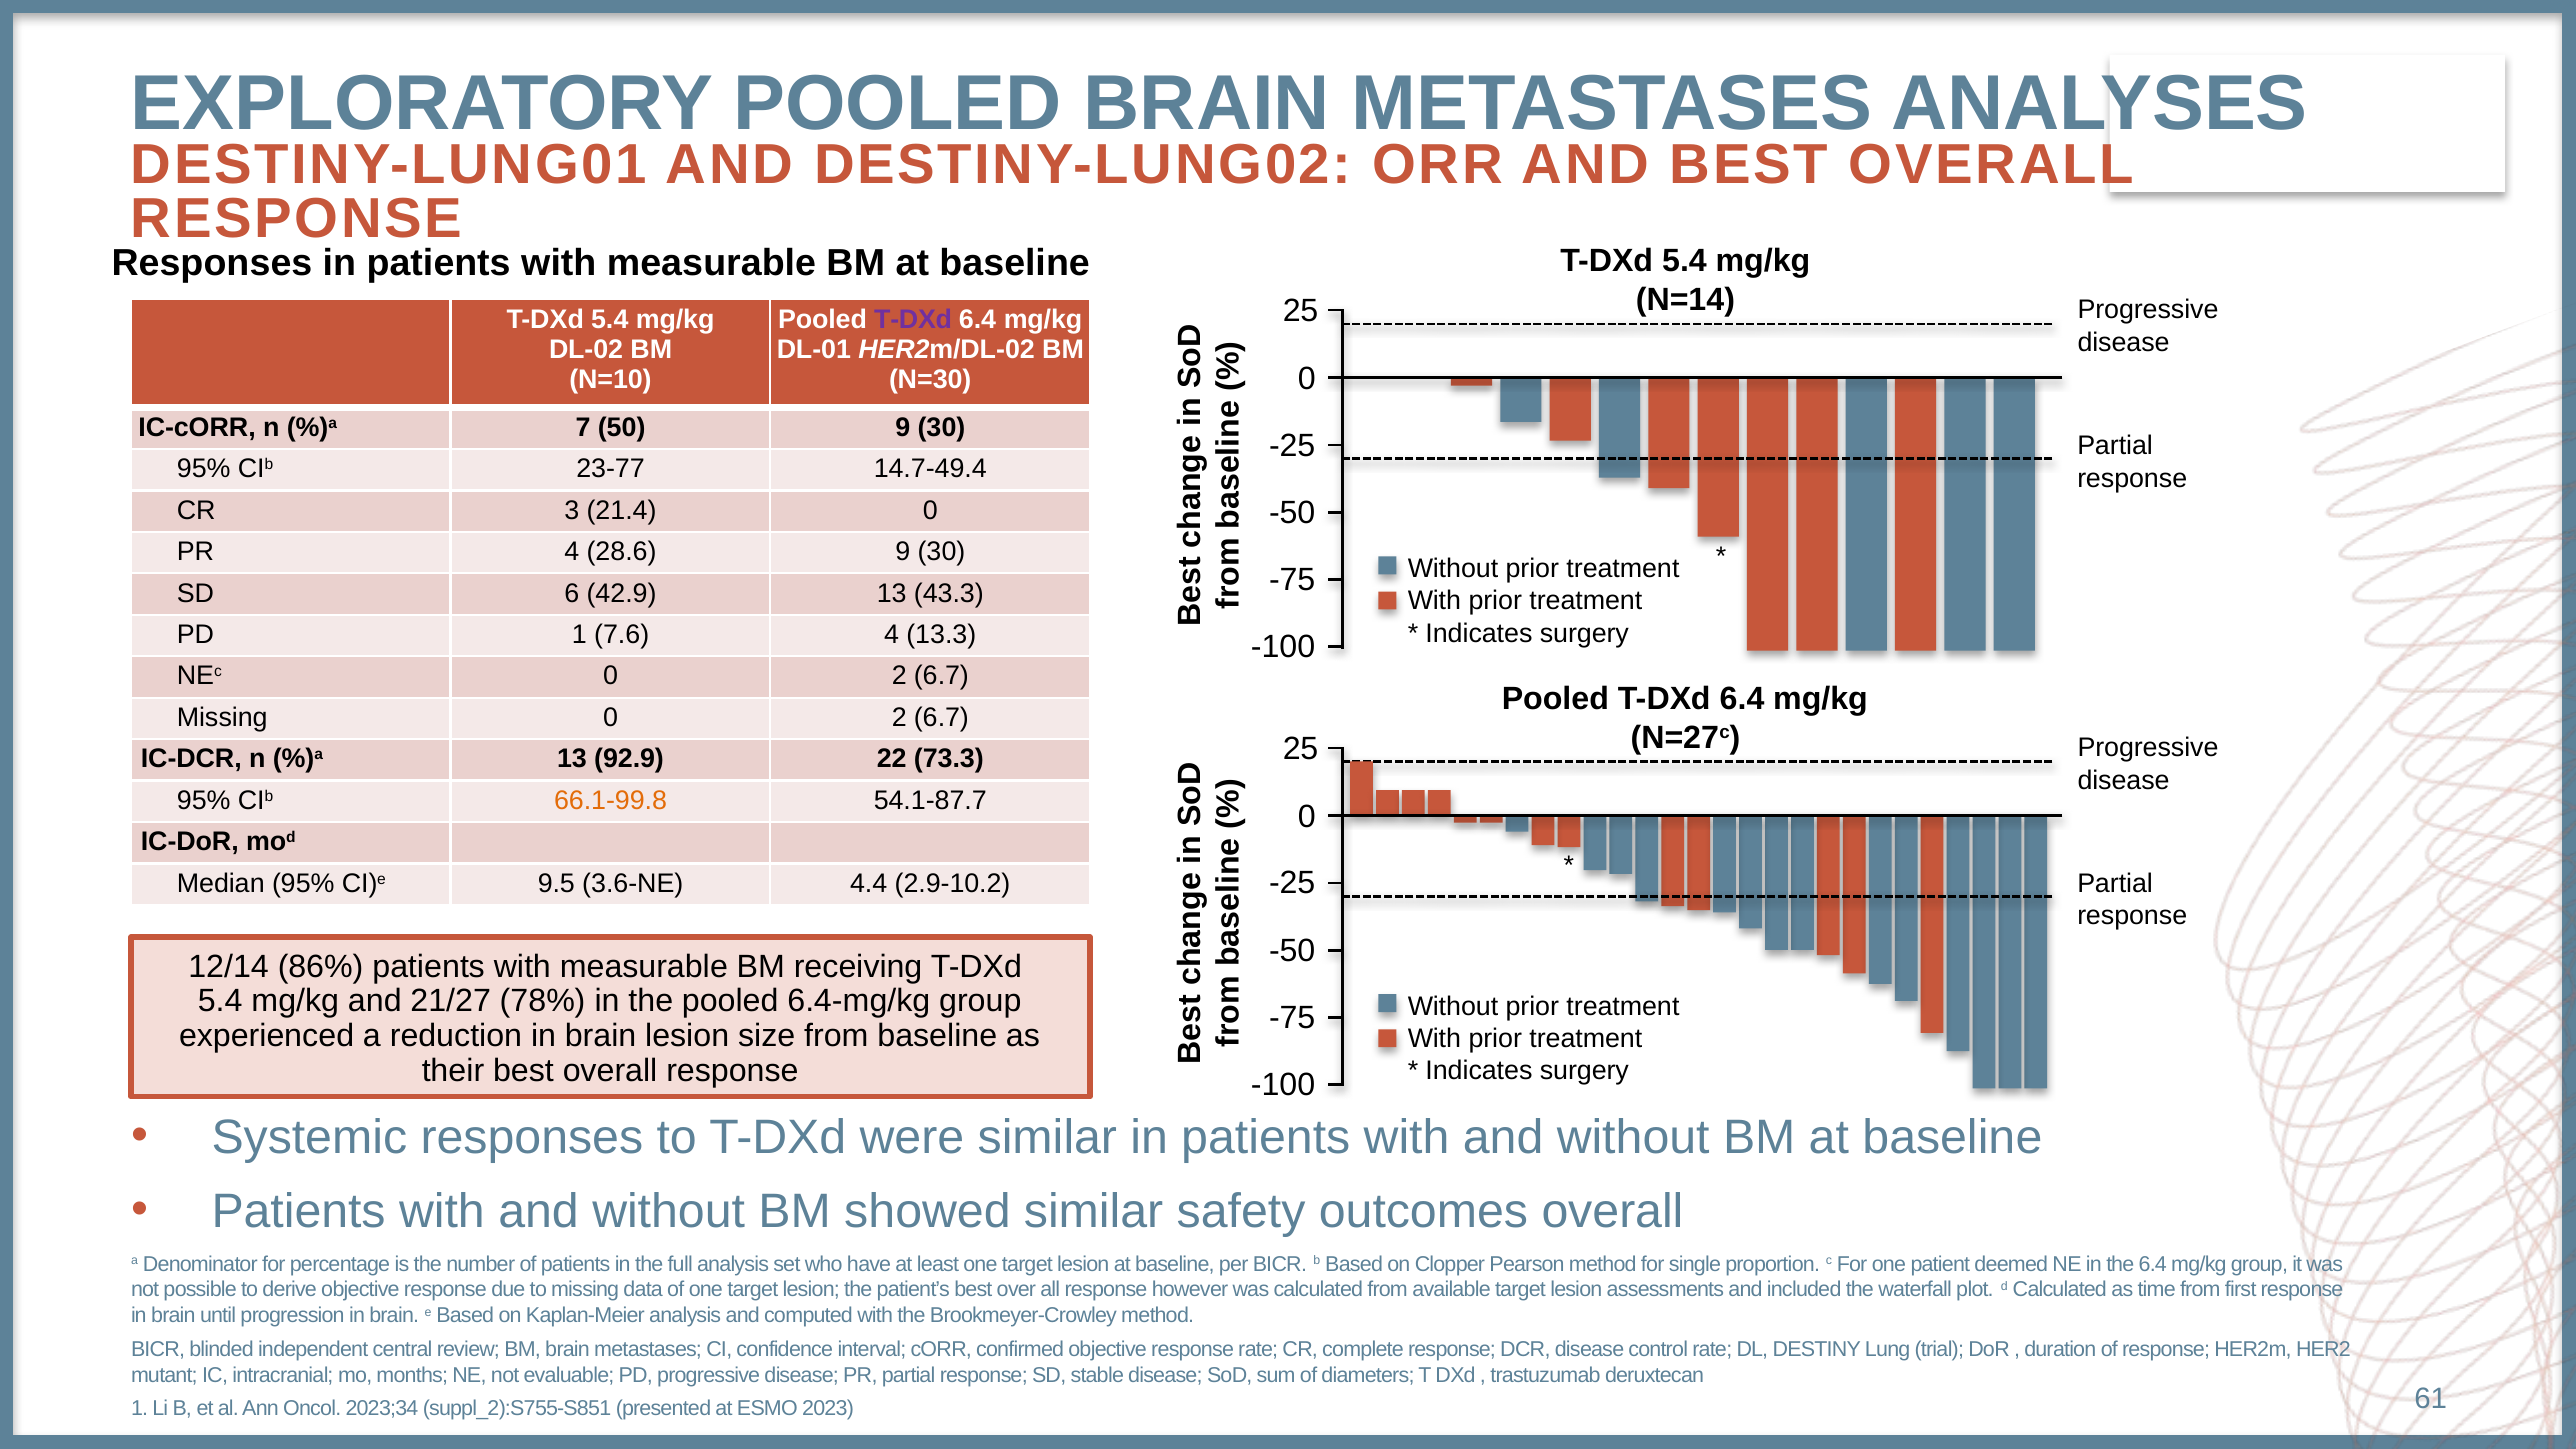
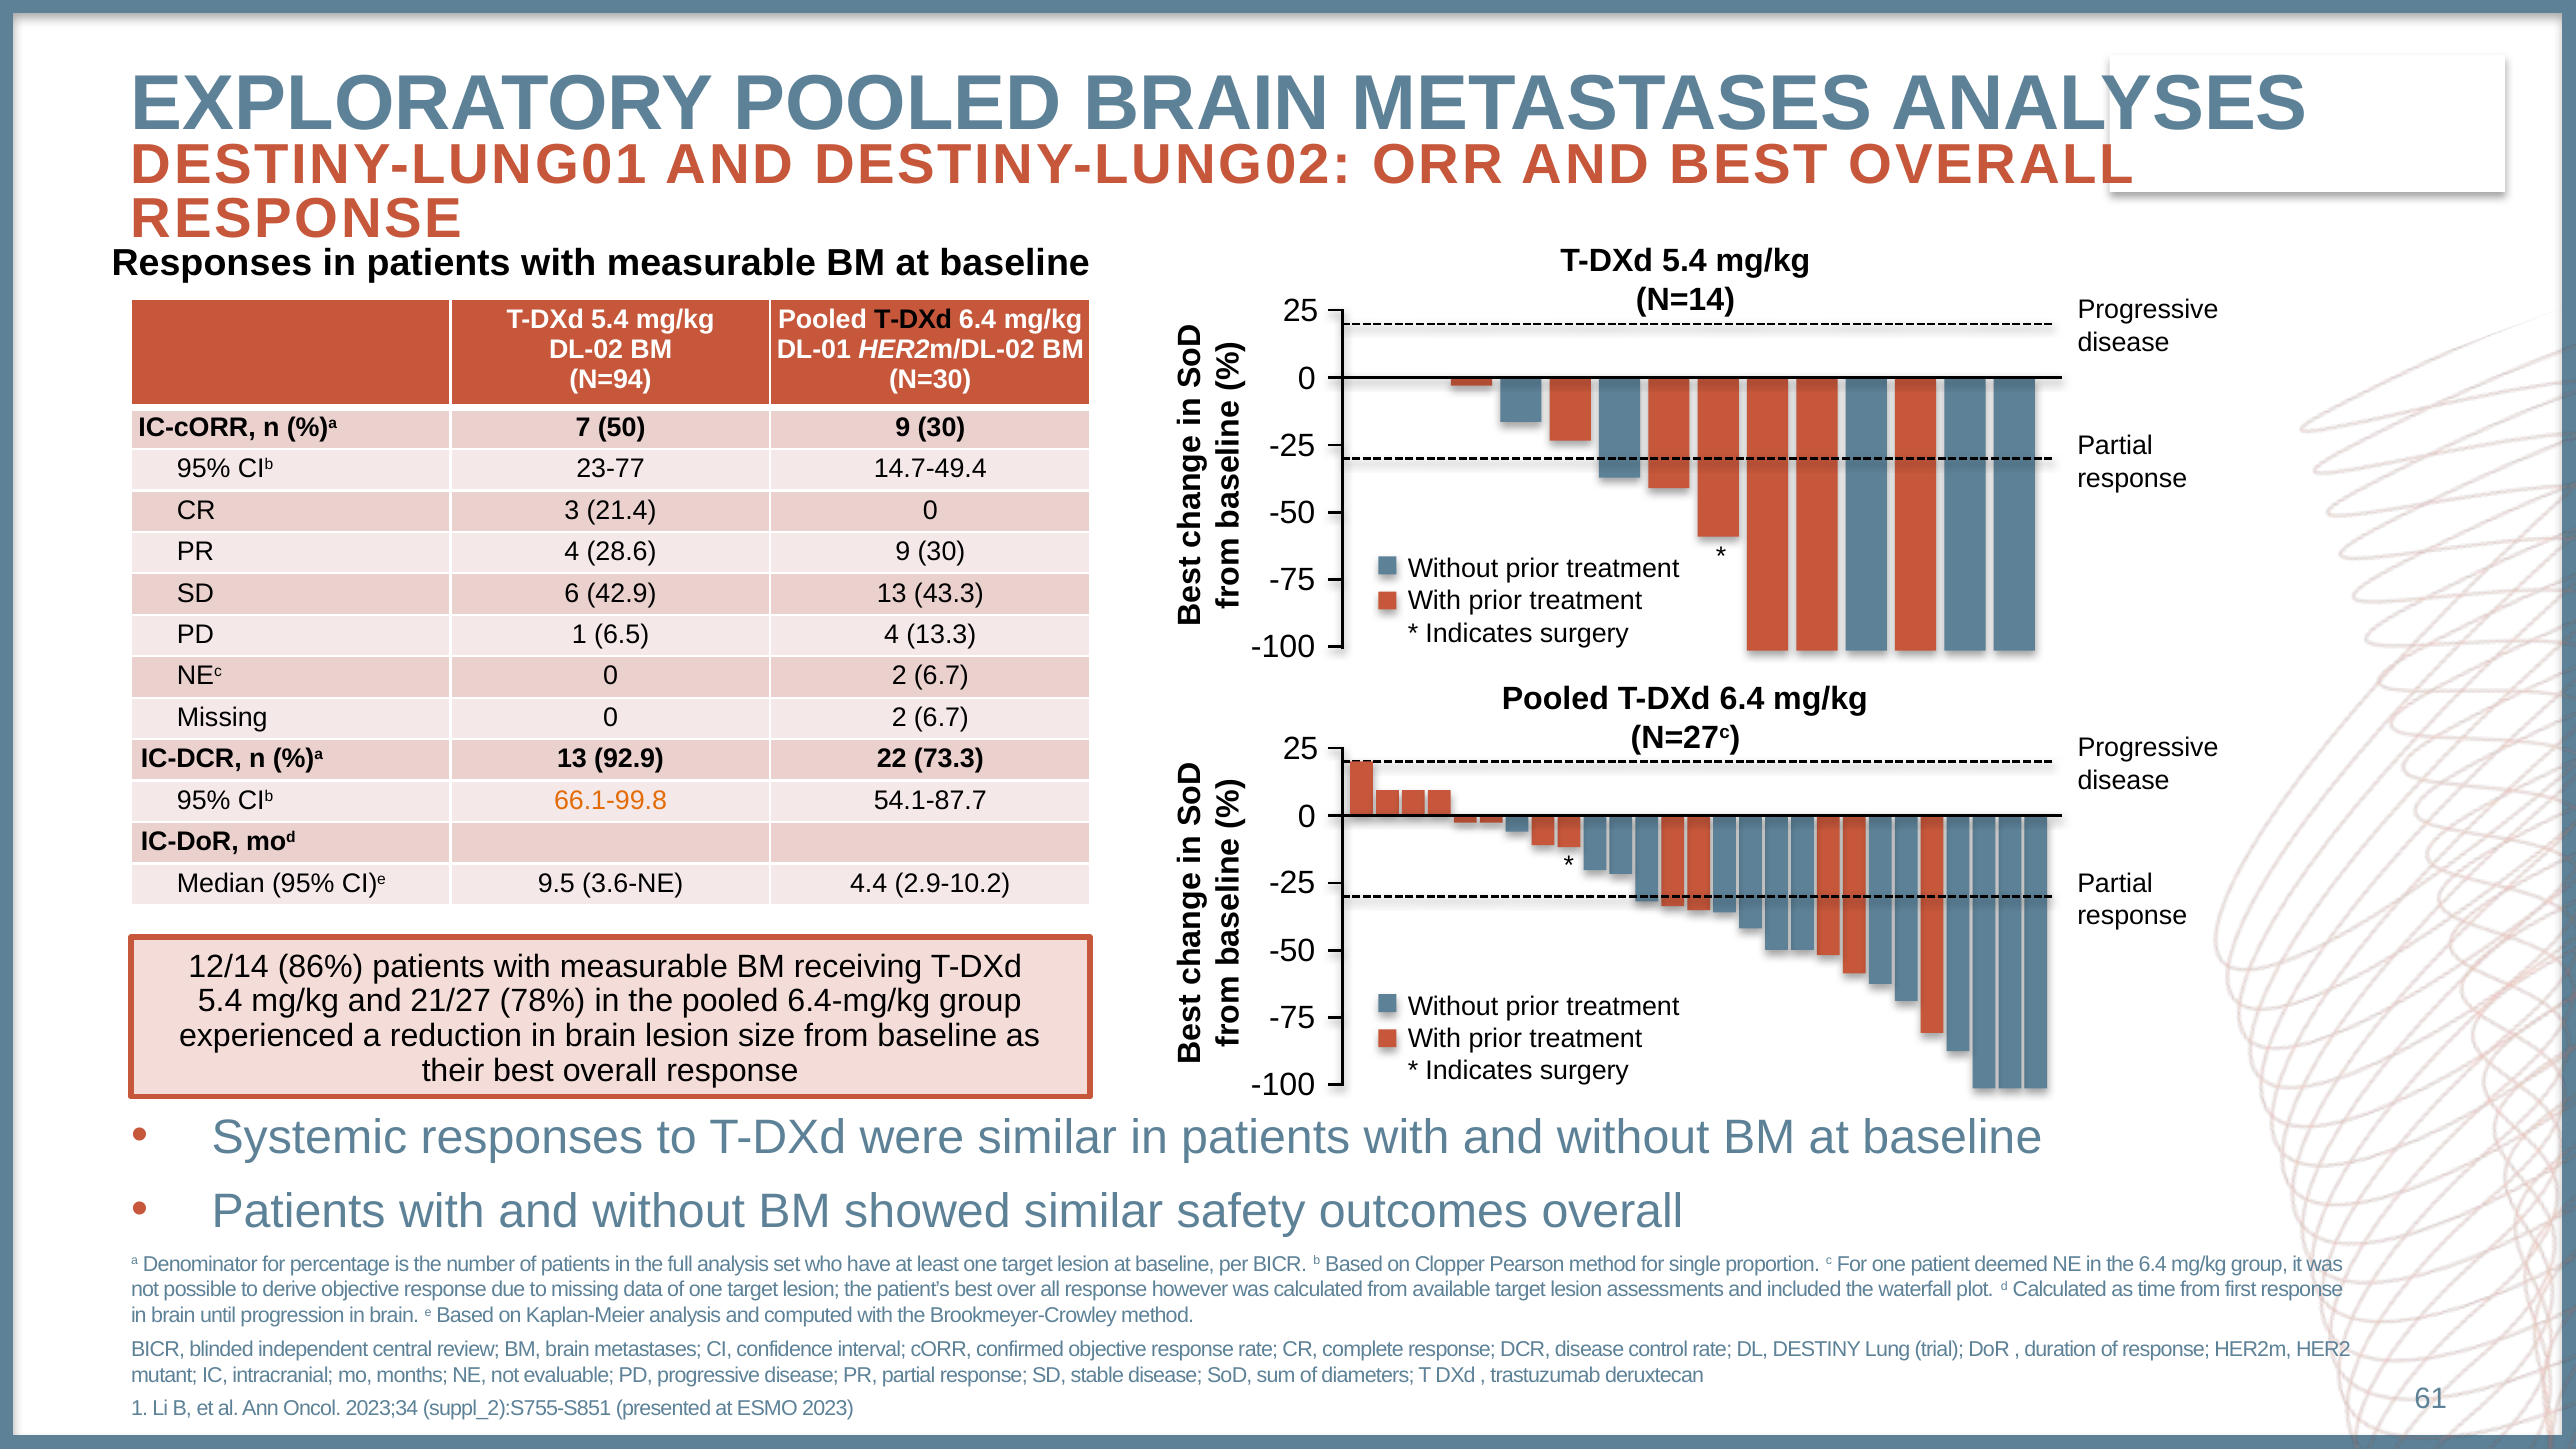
T-DXd colour: purple -> black (913, 320)
N=10: N=10 -> N=94 (610, 380)
7.6: 7.6 -> 6.5 (622, 635)
